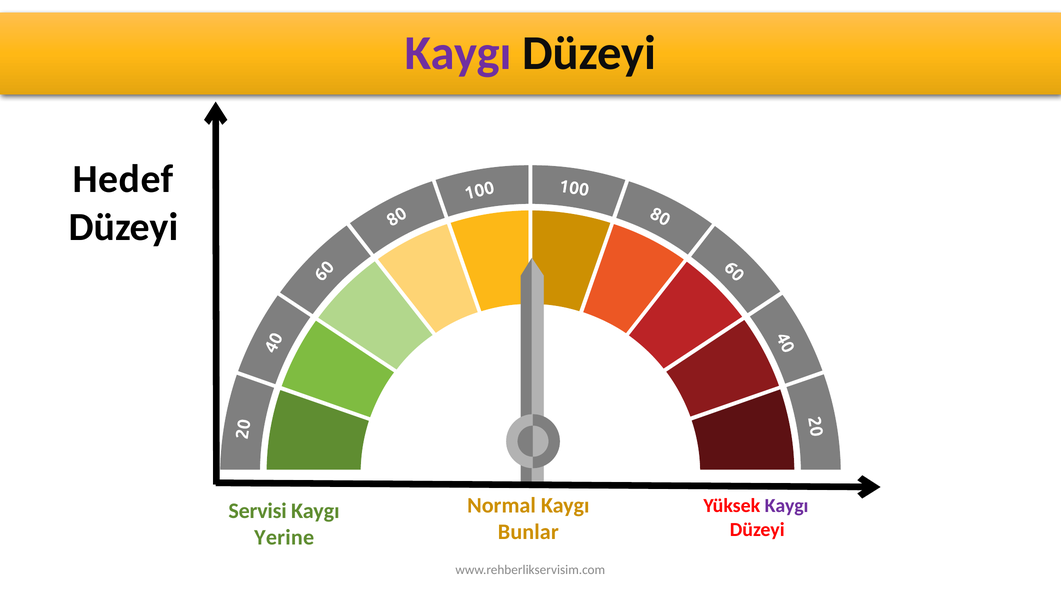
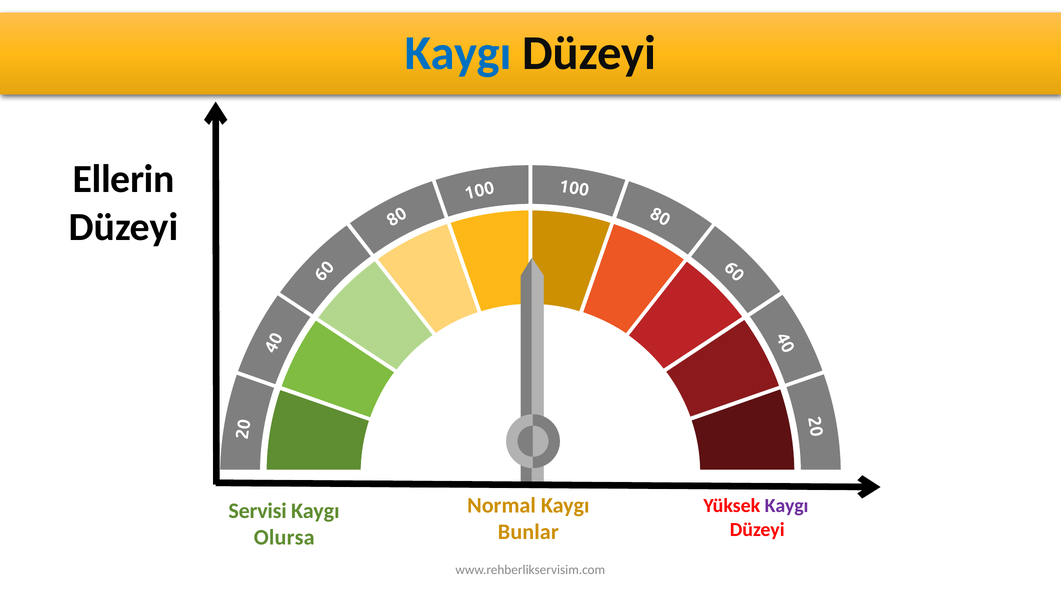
Kaygı colour: purple -> blue (458, 53)
Hedef: Hedef -> Ellerin (124, 179)
Yerine: Yerine -> Olursa (284, 537)
